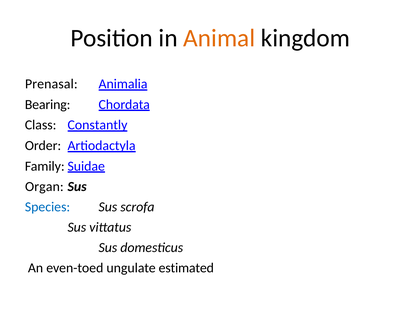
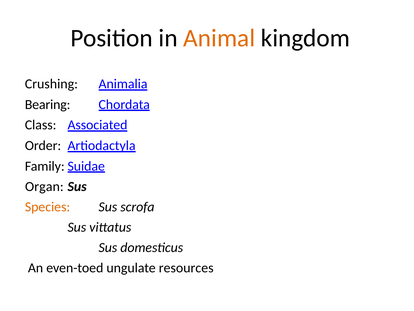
Prenasal: Prenasal -> Crushing (51, 84)
Constantly: Constantly -> Associated (98, 125)
Species colour: blue -> orange (48, 207)
estimated: estimated -> resources (186, 267)
